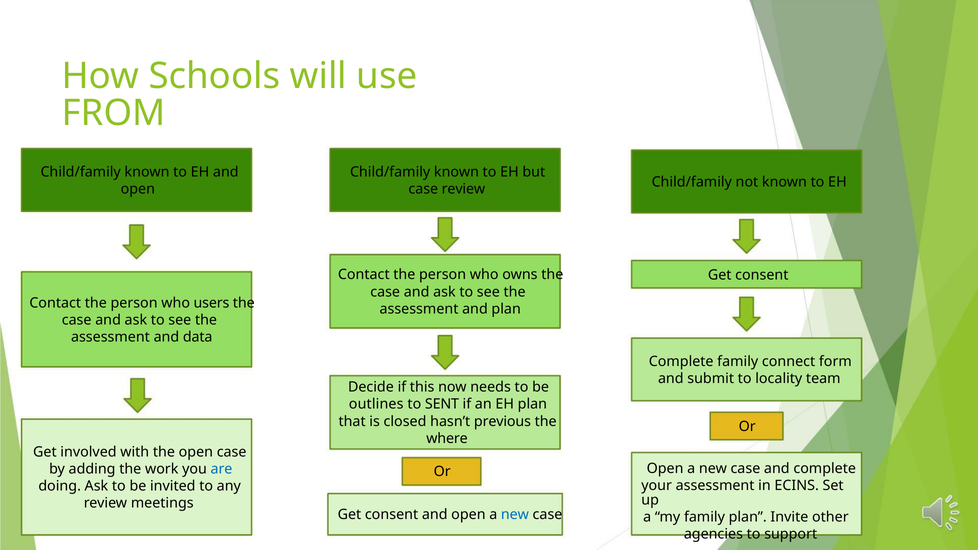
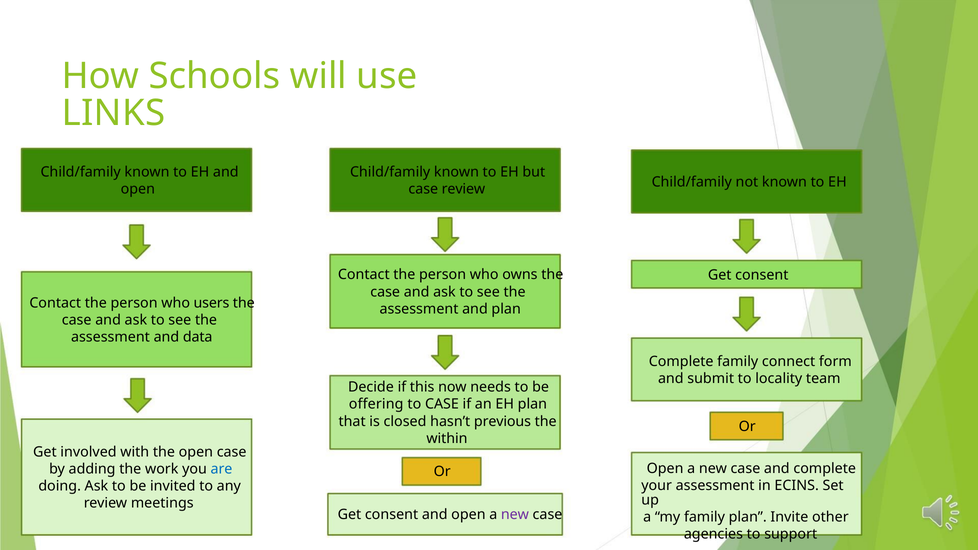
FROM: FROM -> LINKS (113, 113)
outlines: outlines -> offering (376, 404)
to SENT: SENT -> CASE (442, 404)
where: where -> within (447, 439)
new colour: blue -> purple (515, 515)
